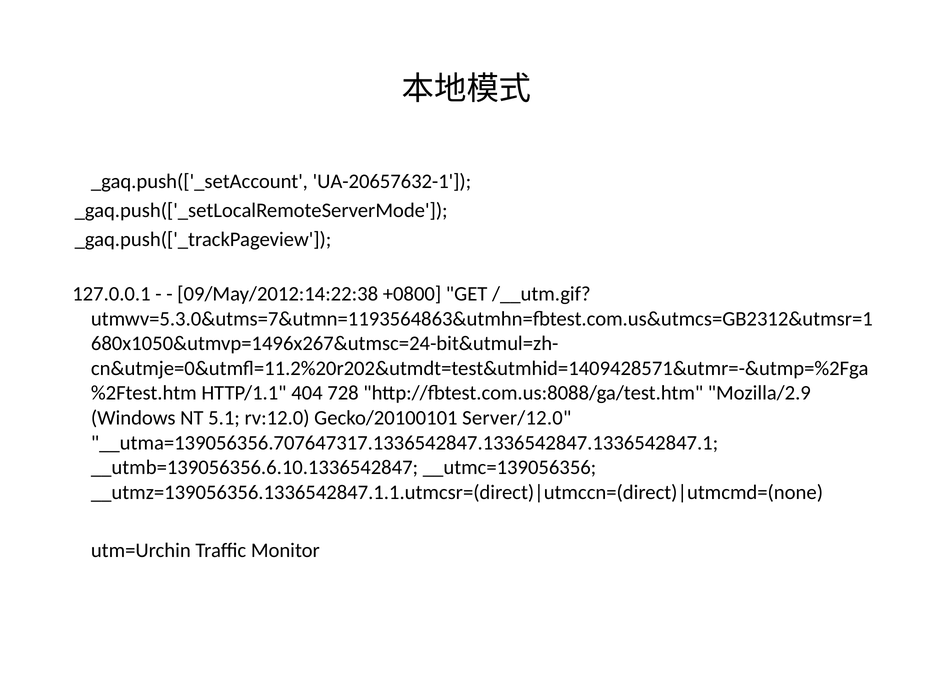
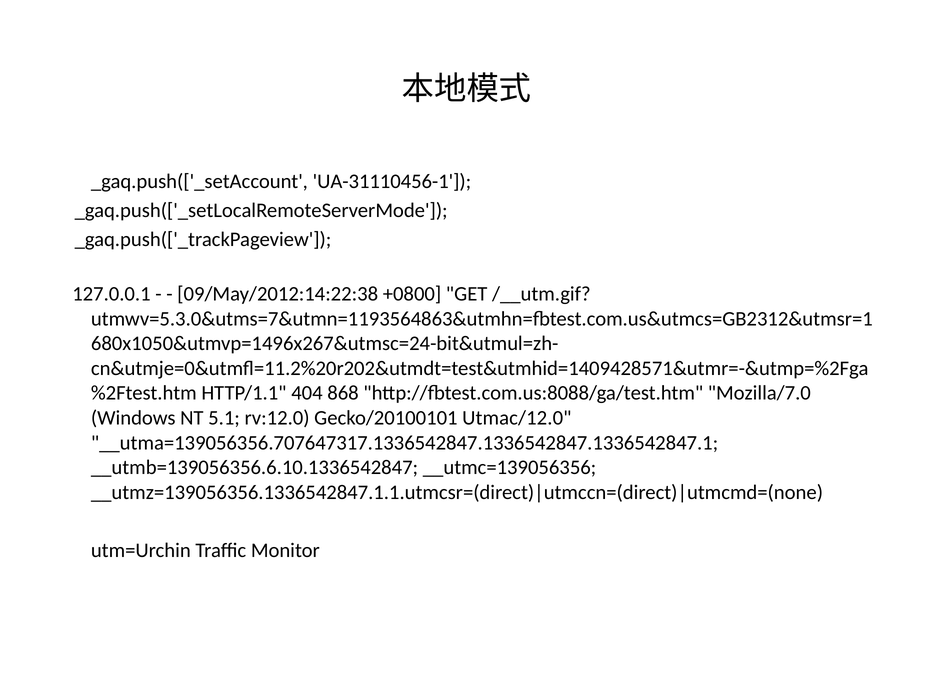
UA-20657632-1: UA-20657632-1 -> UA-31110456-1 (392, 182)
728: 728 -> 868 (343, 394)
Mozilla/2.9: Mozilla/2.9 -> Mozilla/7.0 (759, 394)
Server/12.0: Server/12.0 -> Utmac/12.0 (517, 418)
